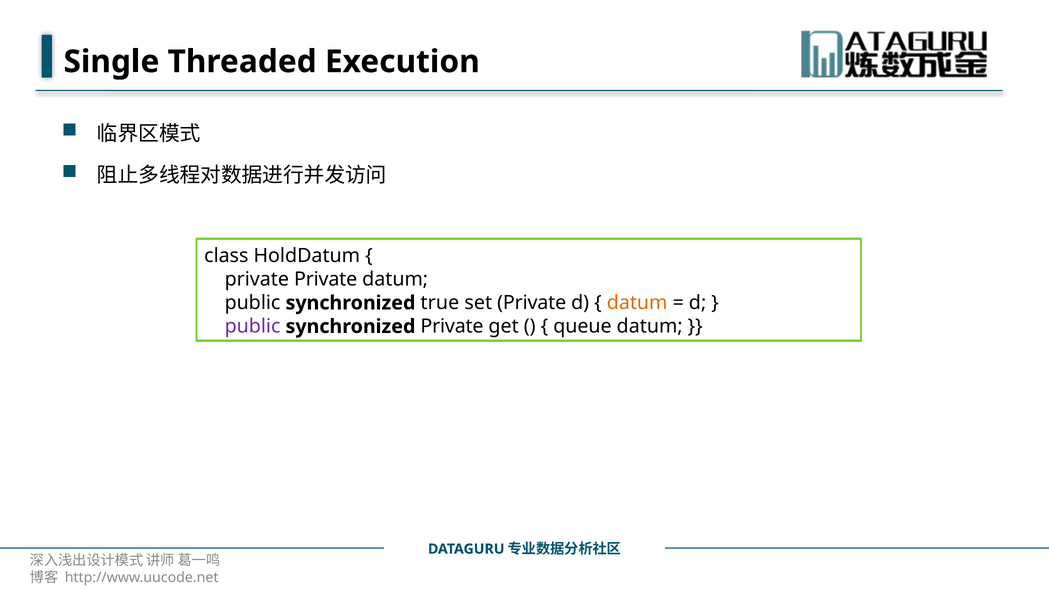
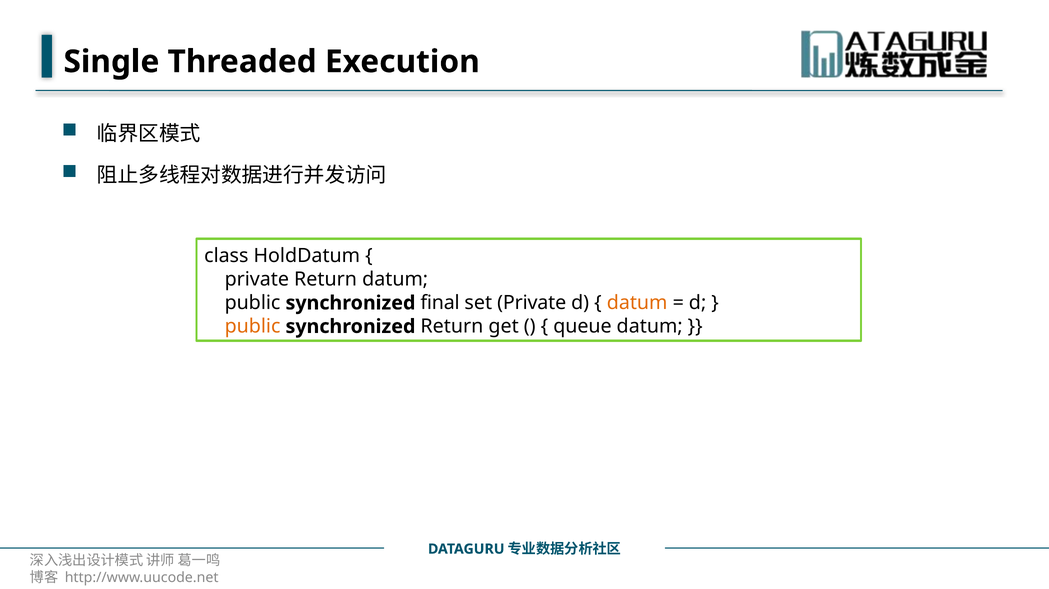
private Private: Private -> Return (326, 280)
true: true -> final (440, 303)
public colour: purple -> orange (253, 327)
synchronized Private: Private -> Return (452, 327)
